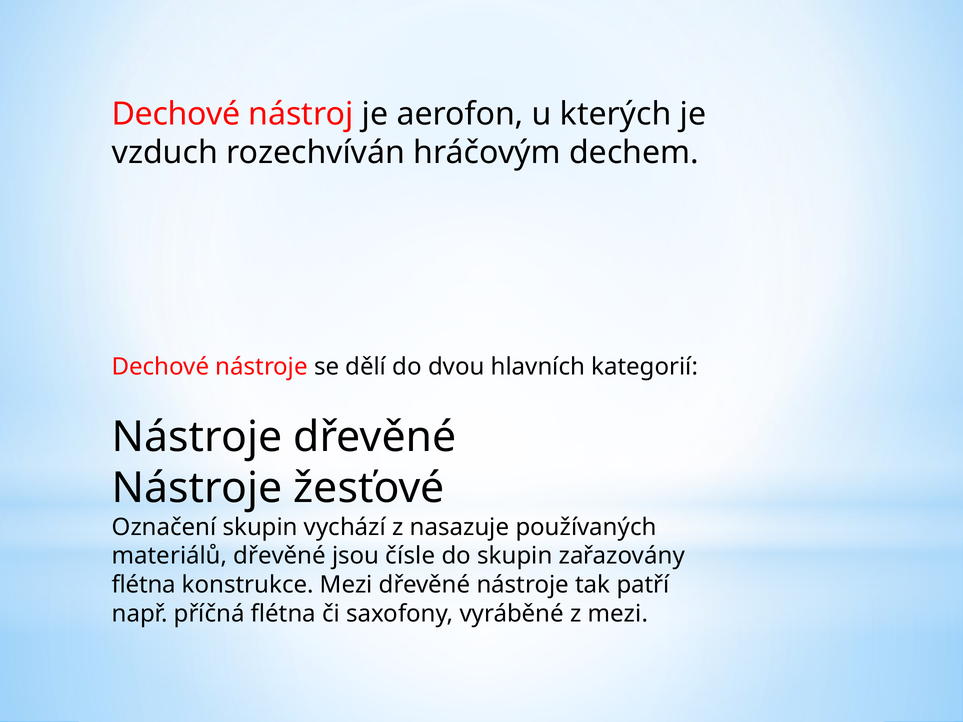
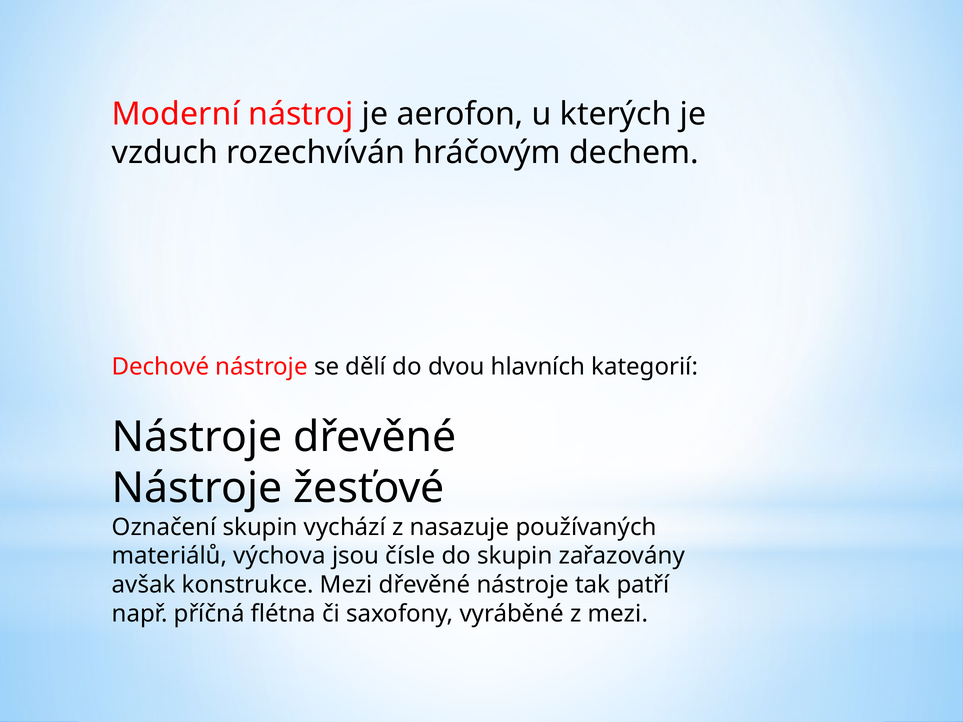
Dechové: Dechové -> Moderní (176, 114)
materiálů dřevěné: dřevěné -> výchova (280, 556)
flétna: flétna -> avšak (144, 585)
